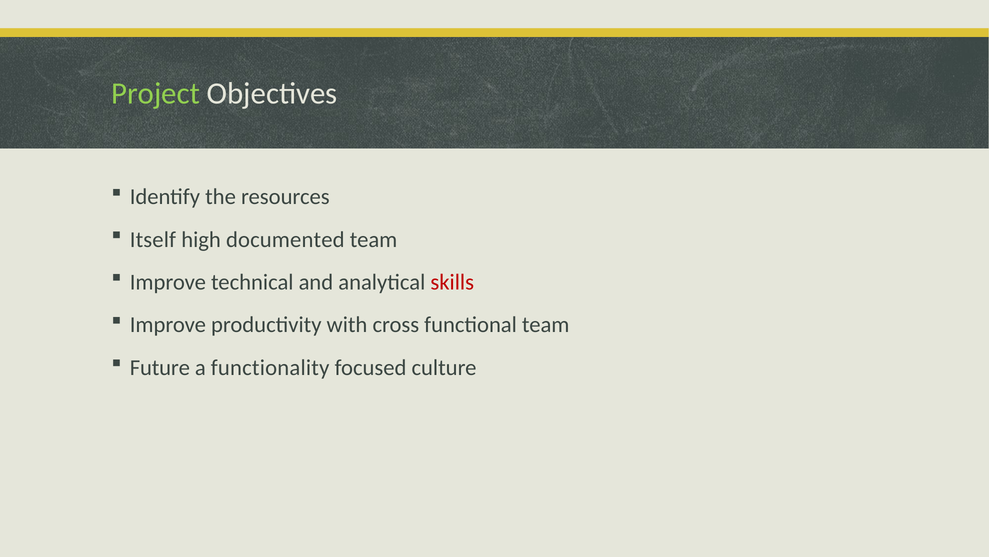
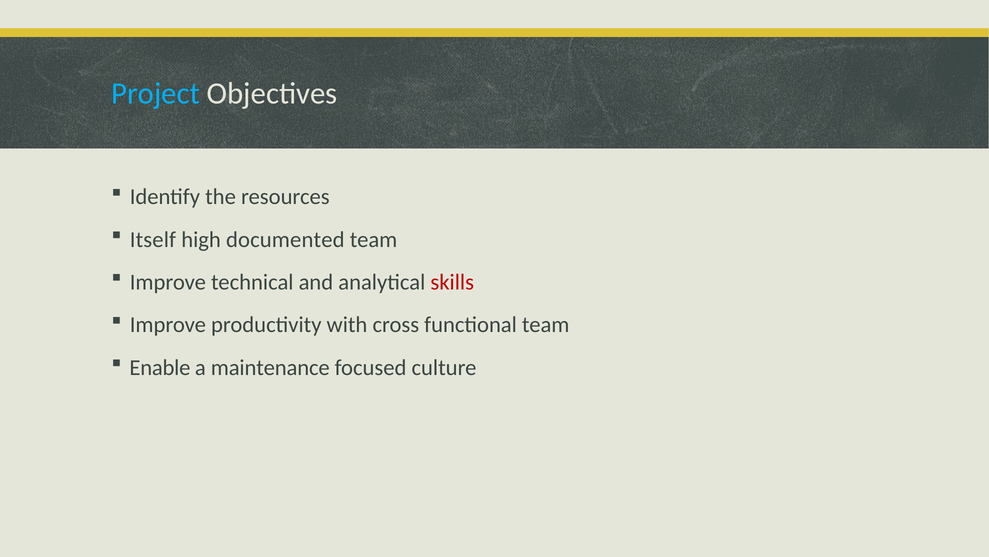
Project colour: light green -> light blue (156, 93)
Future: Future -> Enable (160, 367)
functionality: functionality -> maintenance (270, 367)
